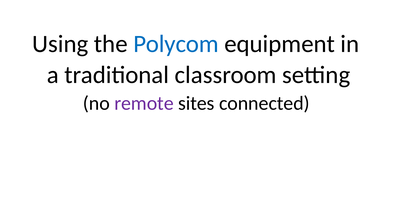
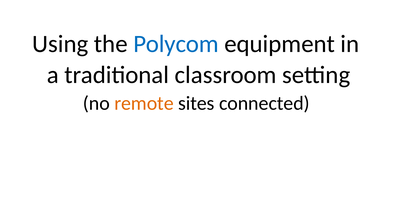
remote colour: purple -> orange (144, 103)
